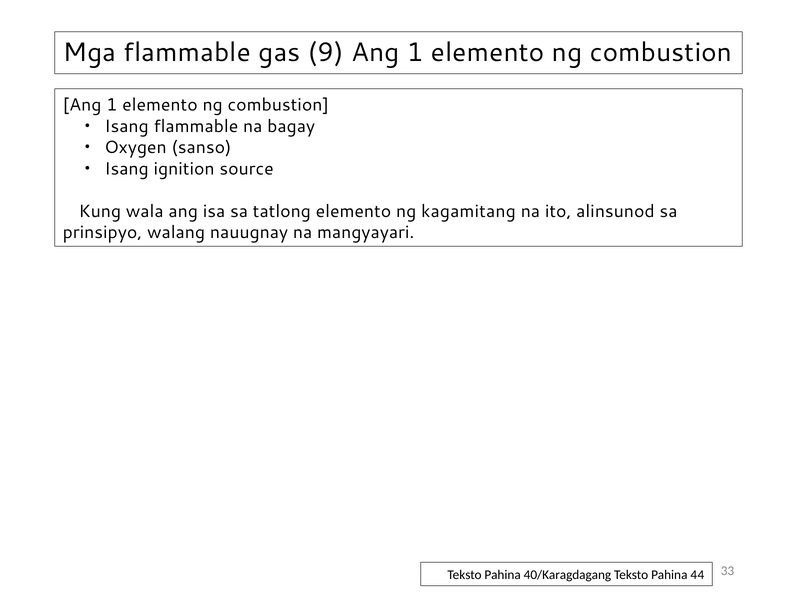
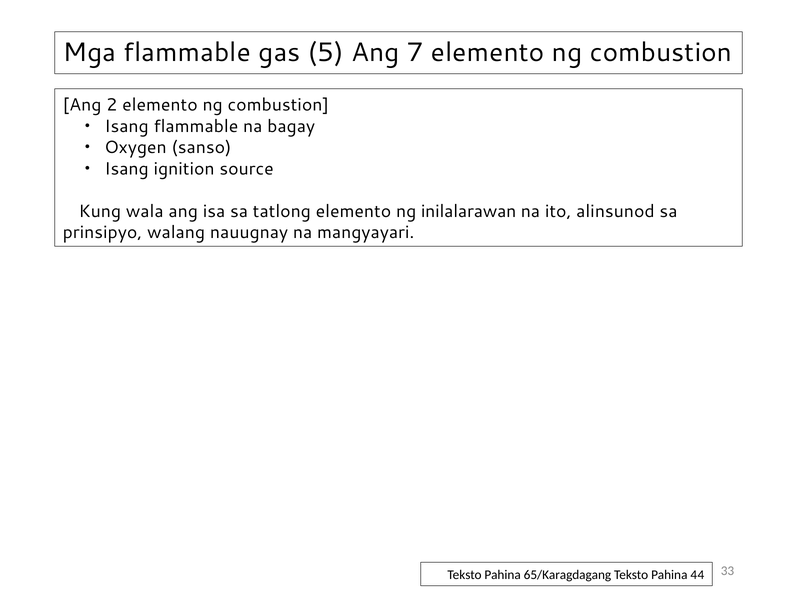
9: 9 -> 5 (326, 53)
1: 1 -> 7 (415, 53)
1: 1 -> 2 (112, 105)
kagamitang: kagamitang -> inilalarawan (469, 211)
40/Karagdagang: 40/Karagdagang -> 65/Karagdagang (567, 575)
